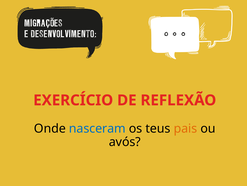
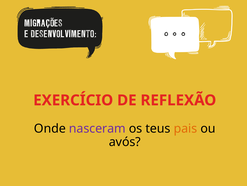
nasceram colour: blue -> purple (97, 128)
